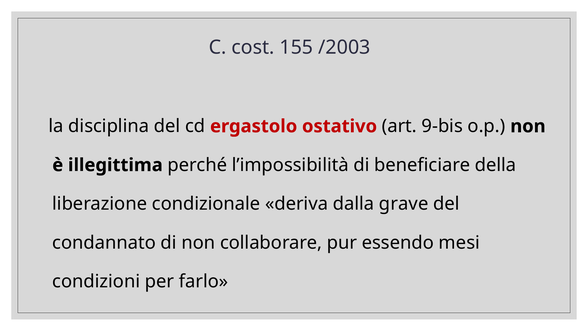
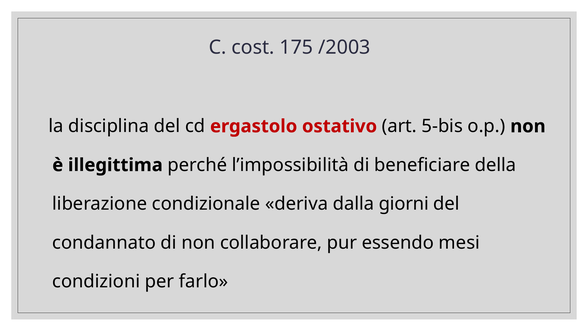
155: 155 -> 175 (296, 47)
9-bis: 9-bis -> 5-bis (442, 126)
grave: grave -> giorni (404, 204)
